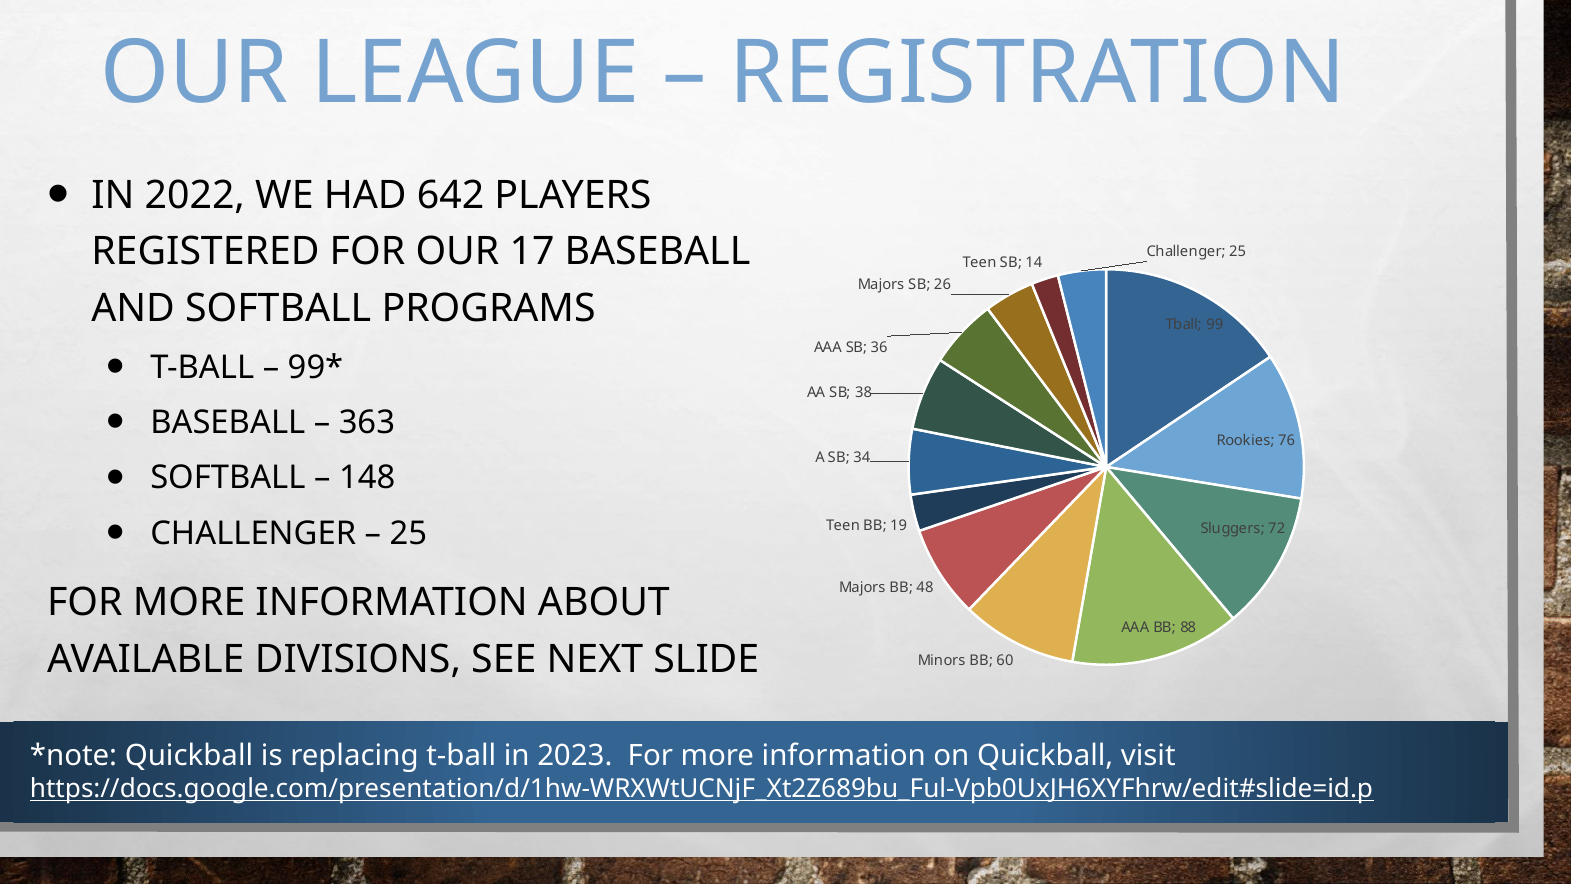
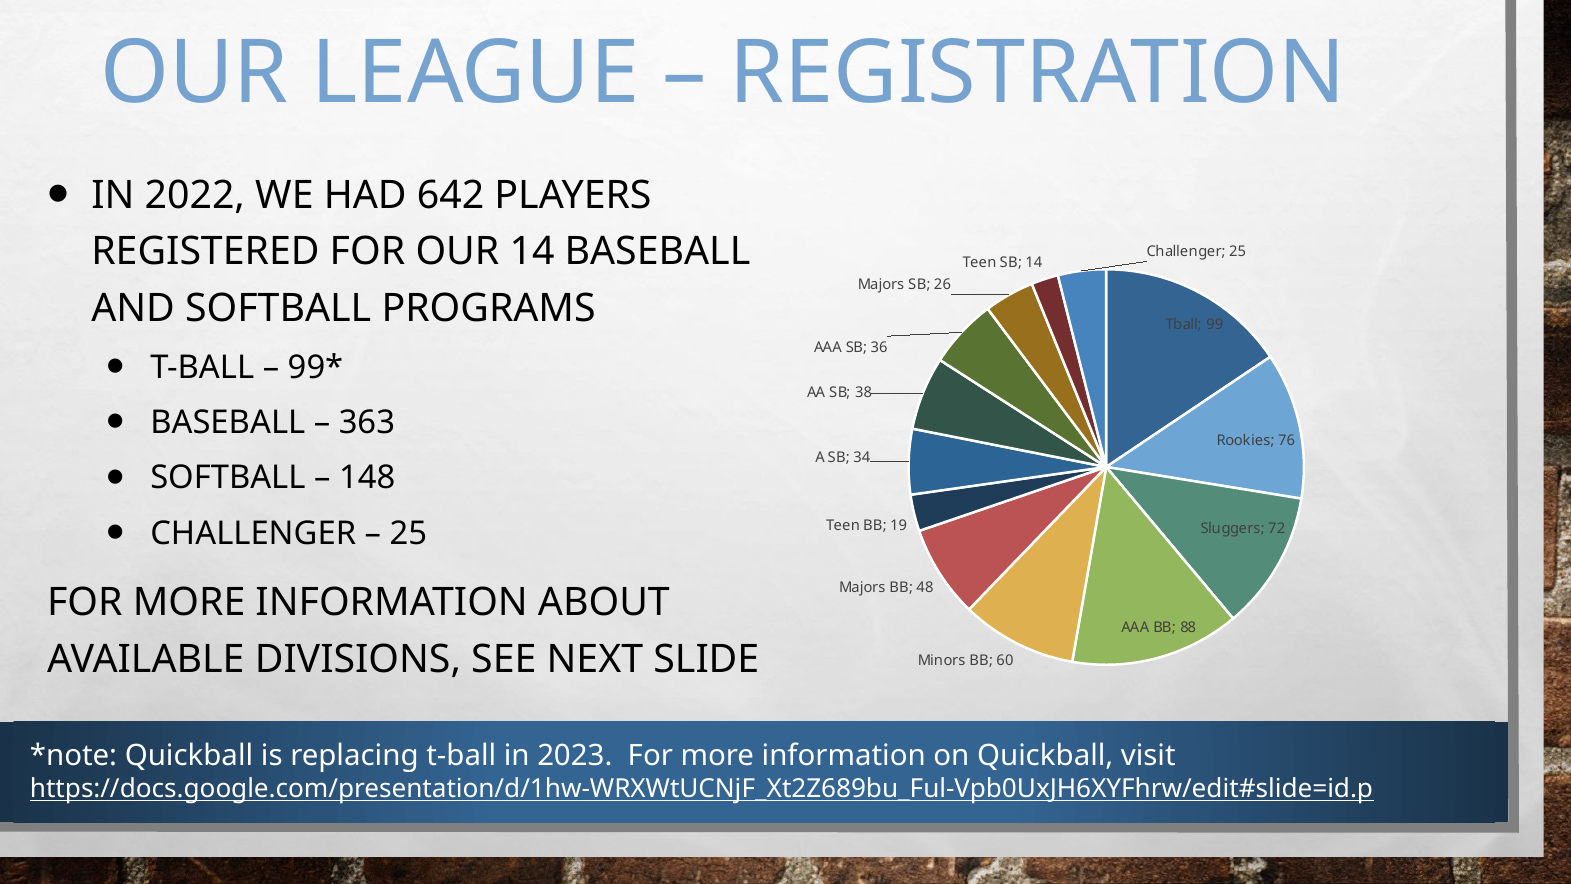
OUR 17: 17 -> 14 (532, 252)
